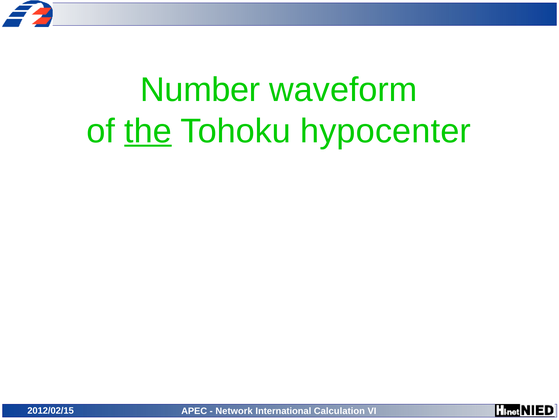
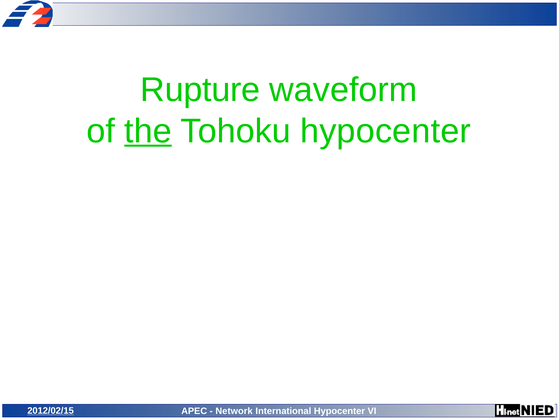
Number: Number -> Rupture (200, 90)
2012/02/15 underline: none -> present (51, 410)
International Calculation: Calculation -> Hypocenter (339, 410)
